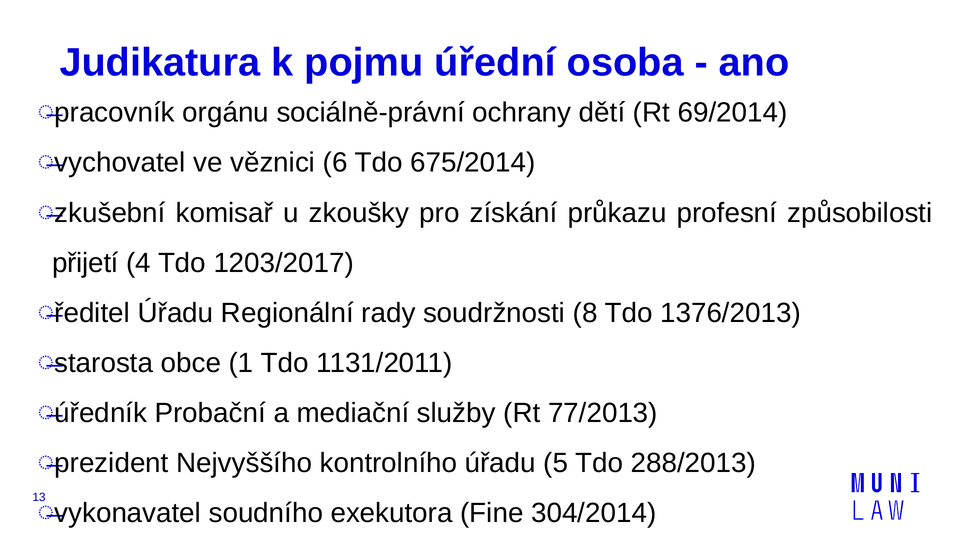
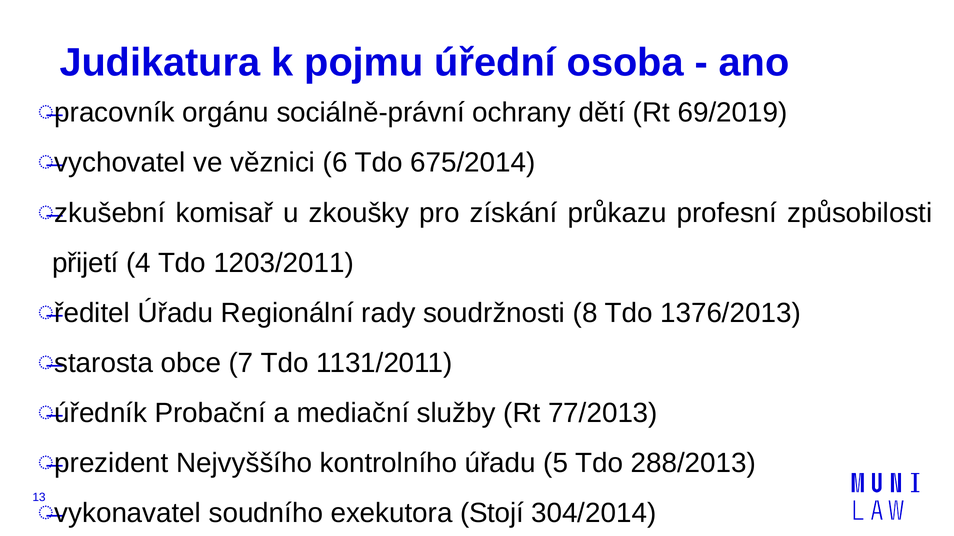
69/2014: 69/2014 -> 69/2019 (732, 113)
1203/2017: 1203/2017 -> 1203/2011 (284, 263)
1: 1 -> 7 (241, 363)
Fine: Fine -> Stojí (492, 514)
